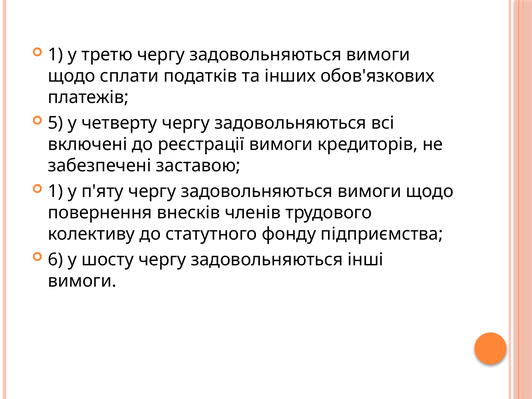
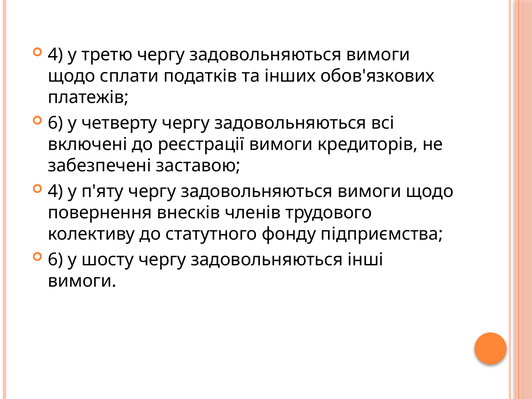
1: 1 -> 4 (56, 55)
5: 5 -> 6 (56, 123)
1: 1 -> 4 (56, 191)
